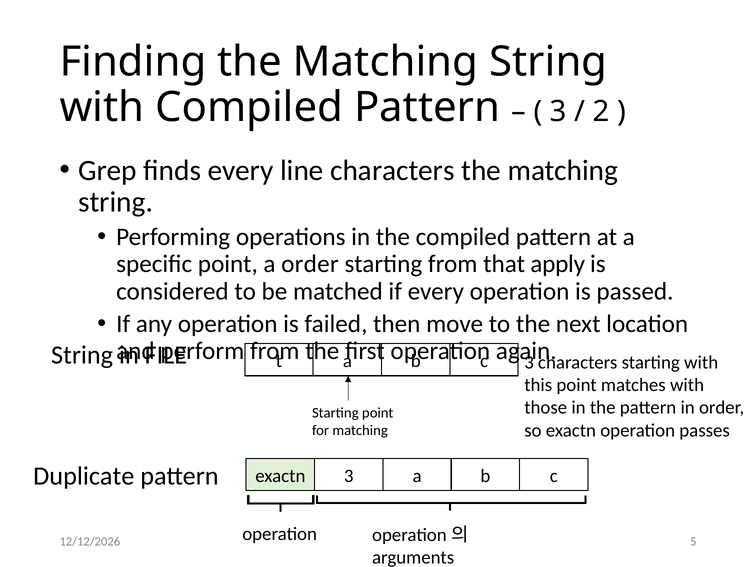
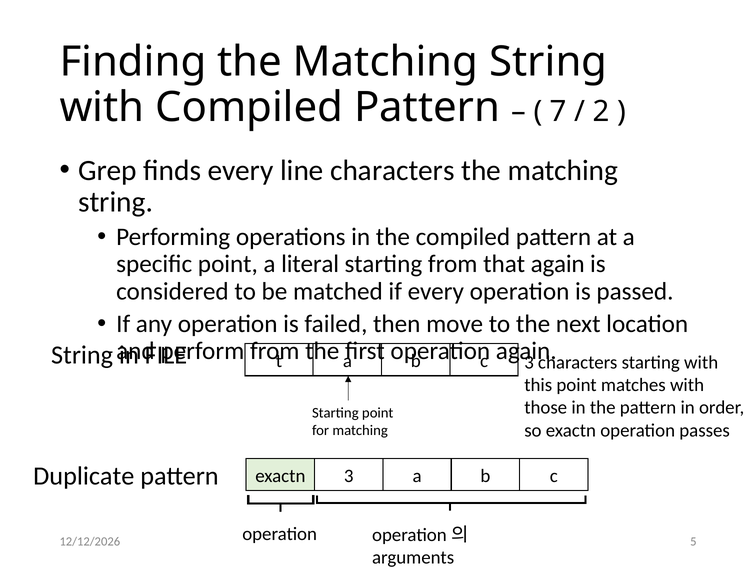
3: 3 -> 7 (558, 111)
a order: order -> literal (310, 264)
that apply: apply -> again (558, 264)
